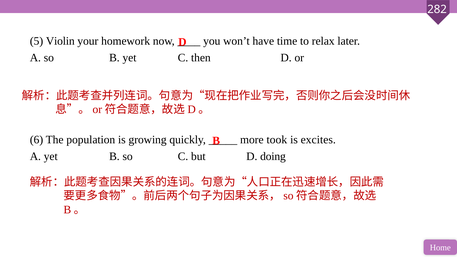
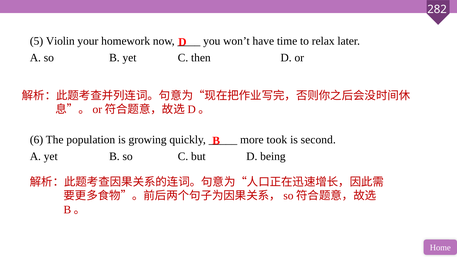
excites: excites -> second (318, 140)
doing: doing -> being (273, 156)
